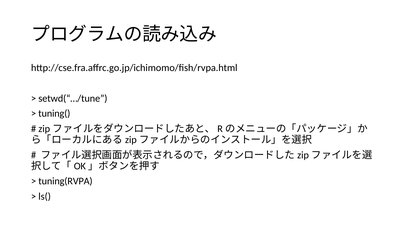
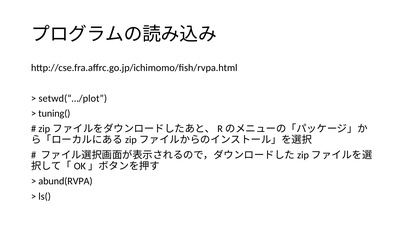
setwd(“…/tune: setwd(“…/tune -> setwd(“…/plot (73, 98)
tuning(RVPA: tuning(RVPA -> abund(RVPA (65, 181)
